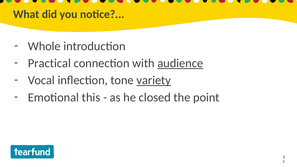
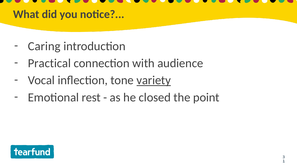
Whole: Whole -> Caring (44, 46)
audience underline: present -> none (180, 63)
this: this -> rest (91, 97)
